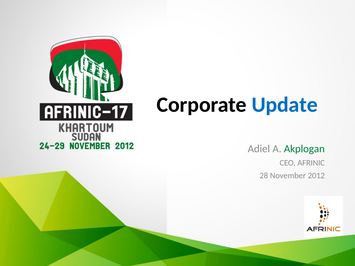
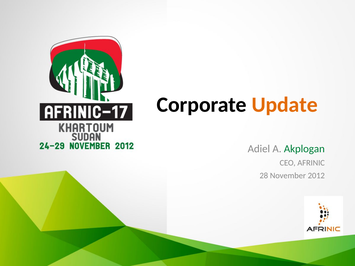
Update colour: blue -> orange (285, 105)
